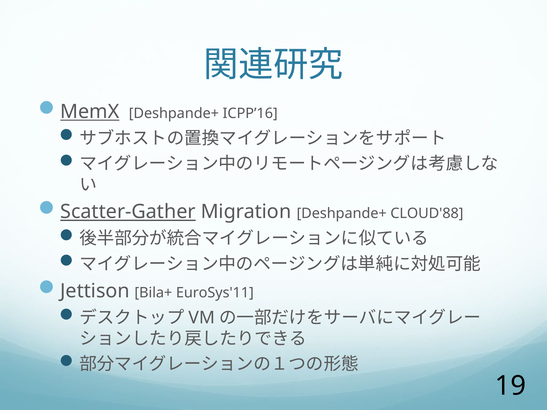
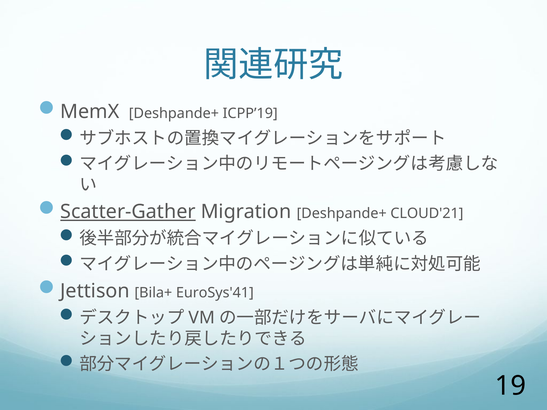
MemX underline: present -> none (90, 112)
ICPP’16: ICPP’16 -> ICPP’19 (250, 113)
CLOUD'88: CLOUD'88 -> CLOUD'21 (427, 214)
EuroSys'11: EuroSys'11 -> EuroSys'41 (215, 293)
